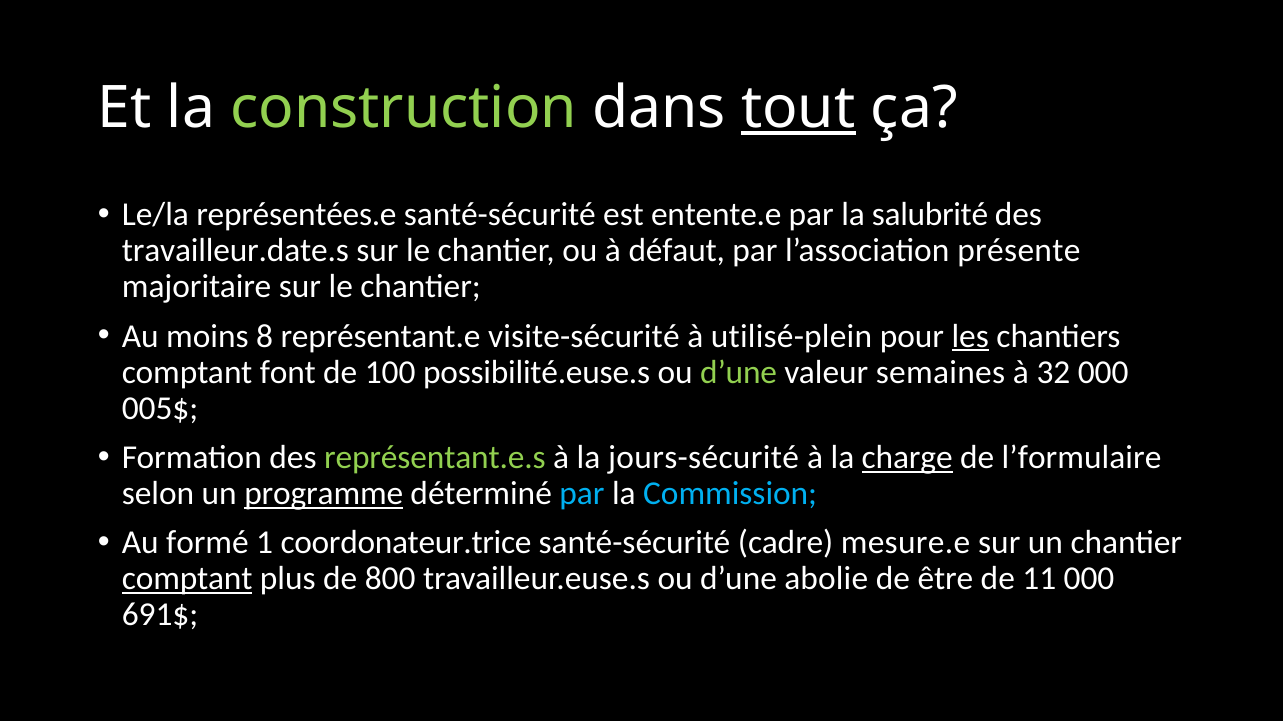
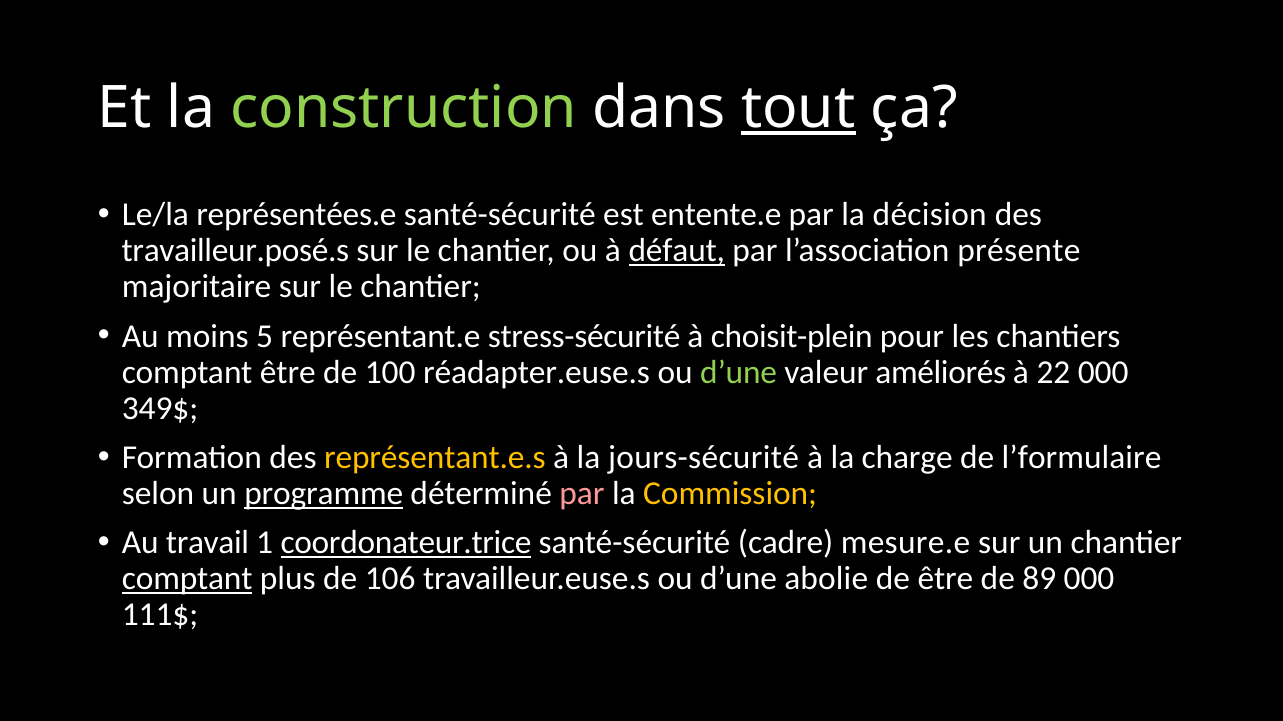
salubrité: salubrité -> décision (930, 215)
travailleur.date.s: travailleur.date.s -> travailleur.posé.s (235, 251)
défaut underline: none -> present (677, 251)
8: 8 -> 5 (265, 336)
visite-sécurité: visite-sécurité -> stress-sécurité (584, 336)
utilisé-plein: utilisé-plein -> choisit-plein (792, 336)
les underline: present -> none (970, 336)
comptant font: font -> être (288, 372)
possibilité.euse.s: possibilité.euse.s -> réadapter.euse.s (537, 372)
semaines: semaines -> améliorés (941, 372)
32: 32 -> 22 (1053, 372)
005$: 005$ -> 349$ (160, 408)
représentant.e.s colour: light green -> yellow (435, 458)
charge underline: present -> none (907, 458)
par colour: light blue -> pink (582, 494)
Commission colour: light blue -> yellow (730, 494)
formé: formé -> travail (208, 543)
coordonateur.trice underline: none -> present (406, 543)
800: 800 -> 106 (390, 579)
11: 11 -> 89 (1039, 579)
691$: 691$ -> 111$ (160, 616)
